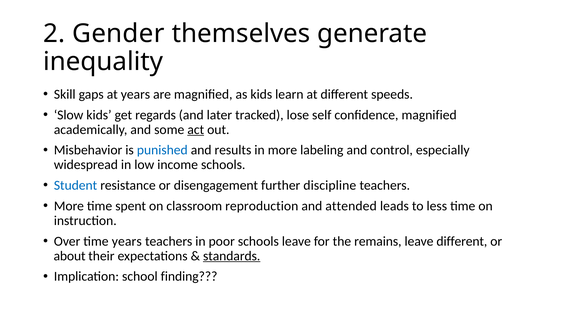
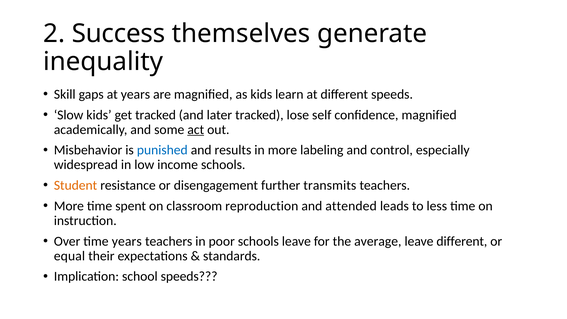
Gender: Gender -> Success (119, 34)
get regards: regards -> tracked (156, 115)
Student colour: blue -> orange (76, 185)
discipline: discipline -> transmits (330, 185)
remains: remains -> average (378, 241)
about: about -> equal (69, 256)
standards underline: present -> none (232, 256)
school finding: finding -> speeds (189, 276)
